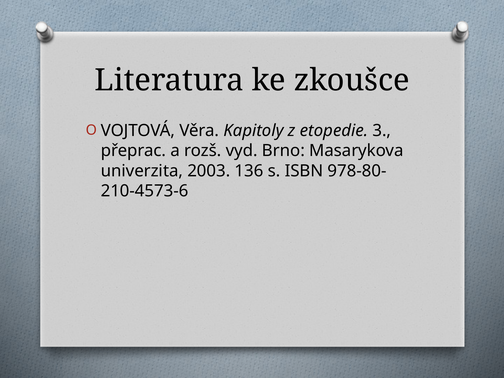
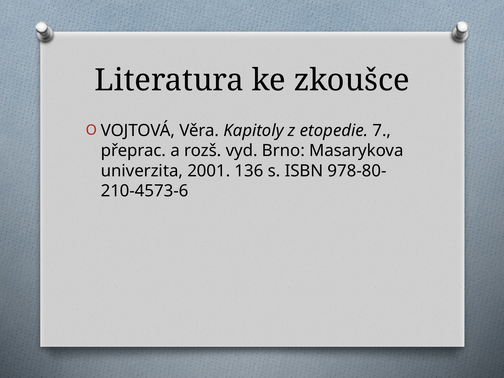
3: 3 -> 7 (382, 131)
2003: 2003 -> 2001 (209, 171)
